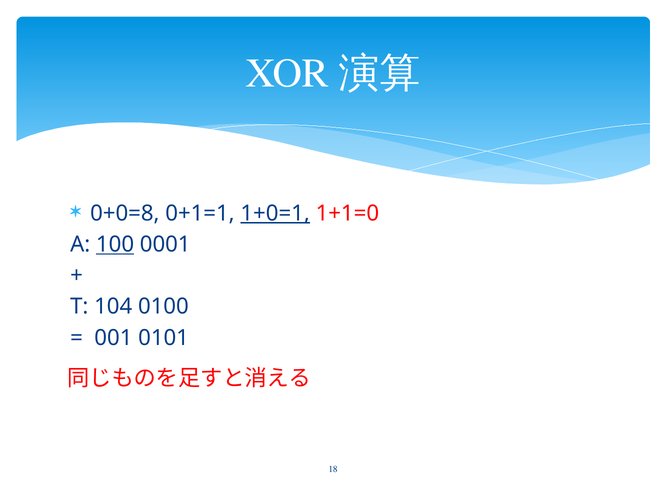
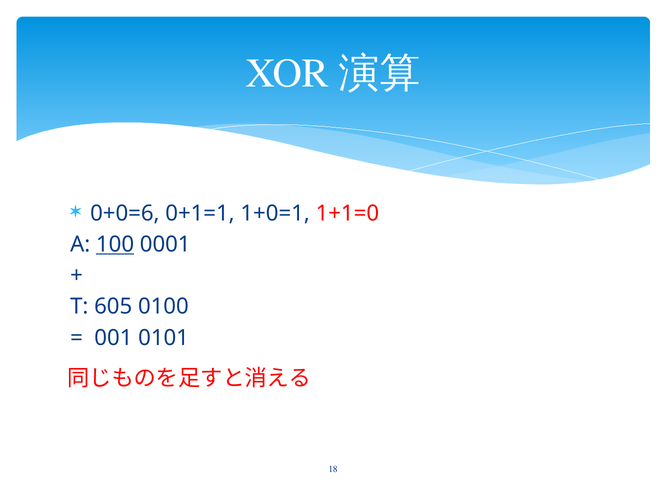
0+0=8: 0+0=8 -> 0+0=6 (125, 213)
1+0=1 underline: present -> none (275, 213)
104: 104 -> 605 (113, 306)
